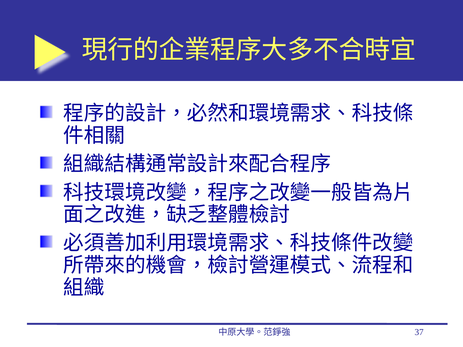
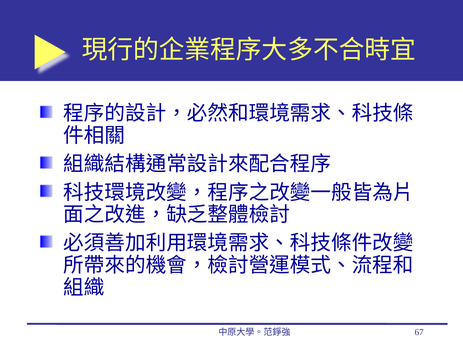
37: 37 -> 67 (419, 332)
